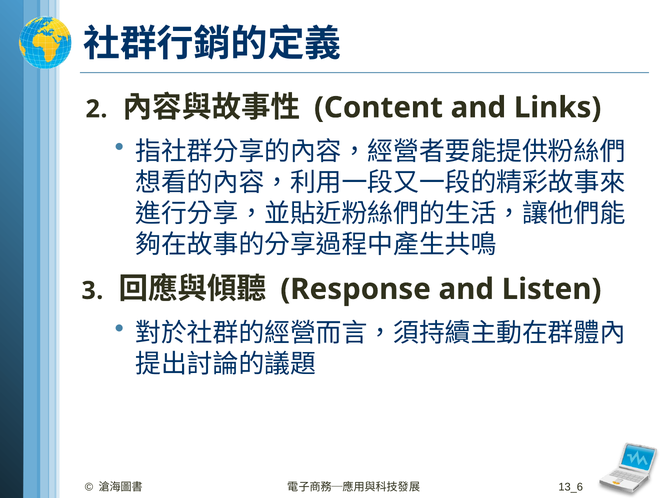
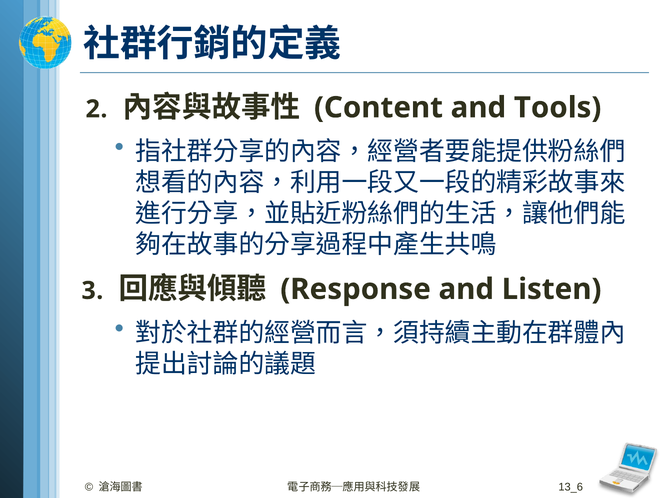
Links: Links -> Tools (558, 108)
